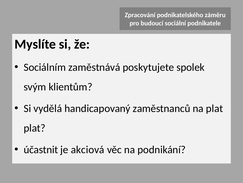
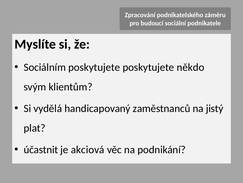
Sociálním zaměstnává: zaměstnává -> poskytujete (94, 67)
spolek: spolek -> někdo (191, 67)
na plat: plat -> jistý (215, 108)
